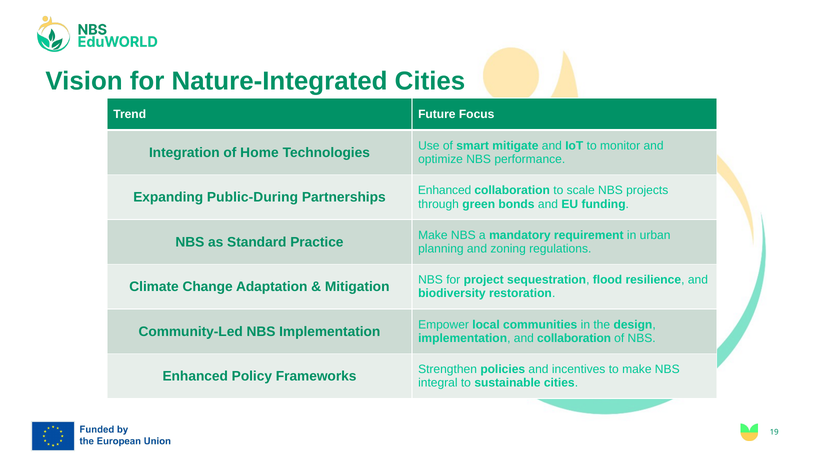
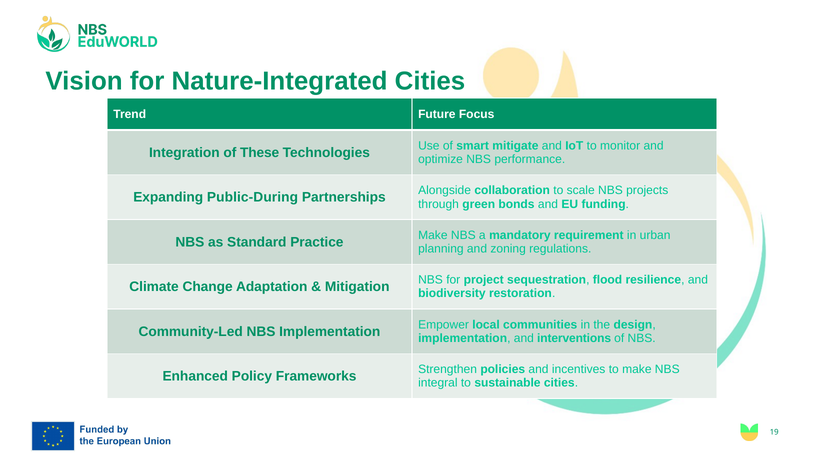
Home: Home -> These (260, 152)
Partnerships Enhanced: Enhanced -> Alongside (445, 190)
and collaboration: collaboration -> interventions (574, 338)
